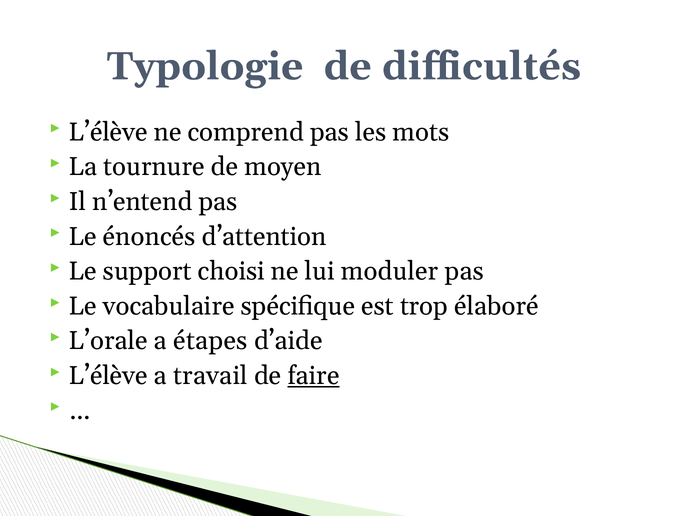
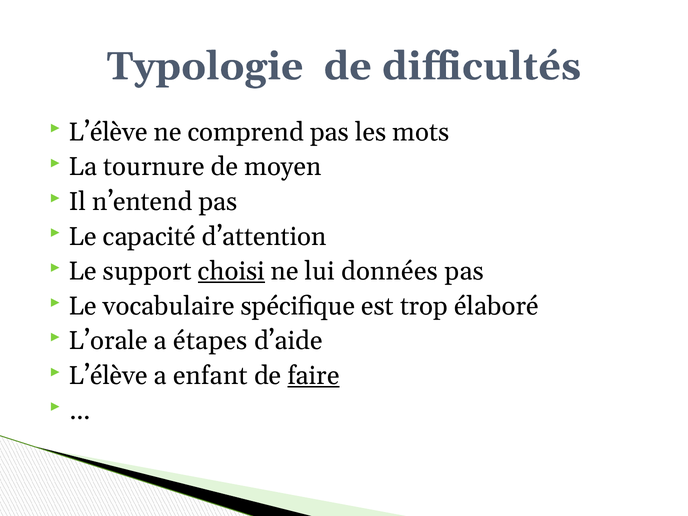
énoncés: énoncés -> capacité (149, 237)
choisi underline: none -> present (231, 271)
moduler: moduler -> données (390, 271)
travail: travail -> enfant (210, 376)
